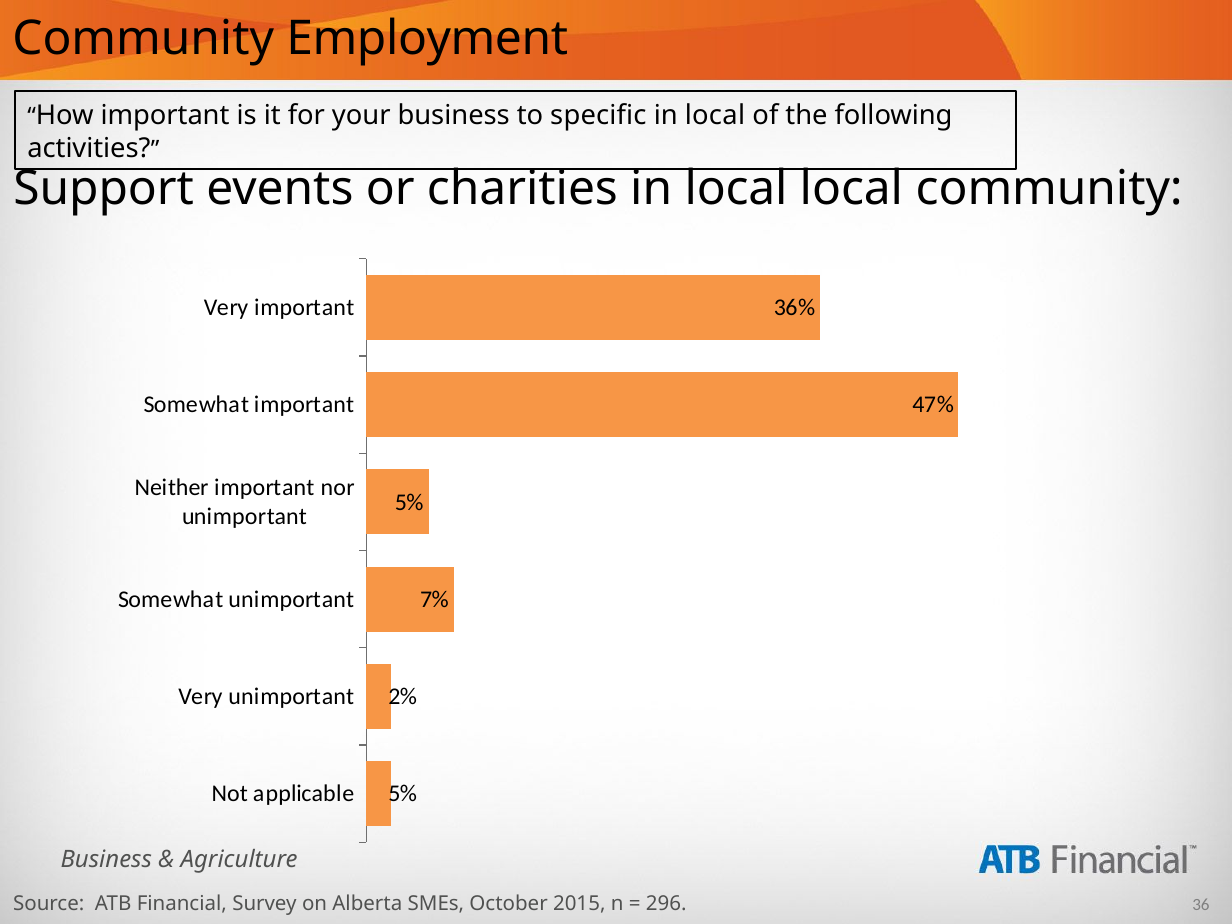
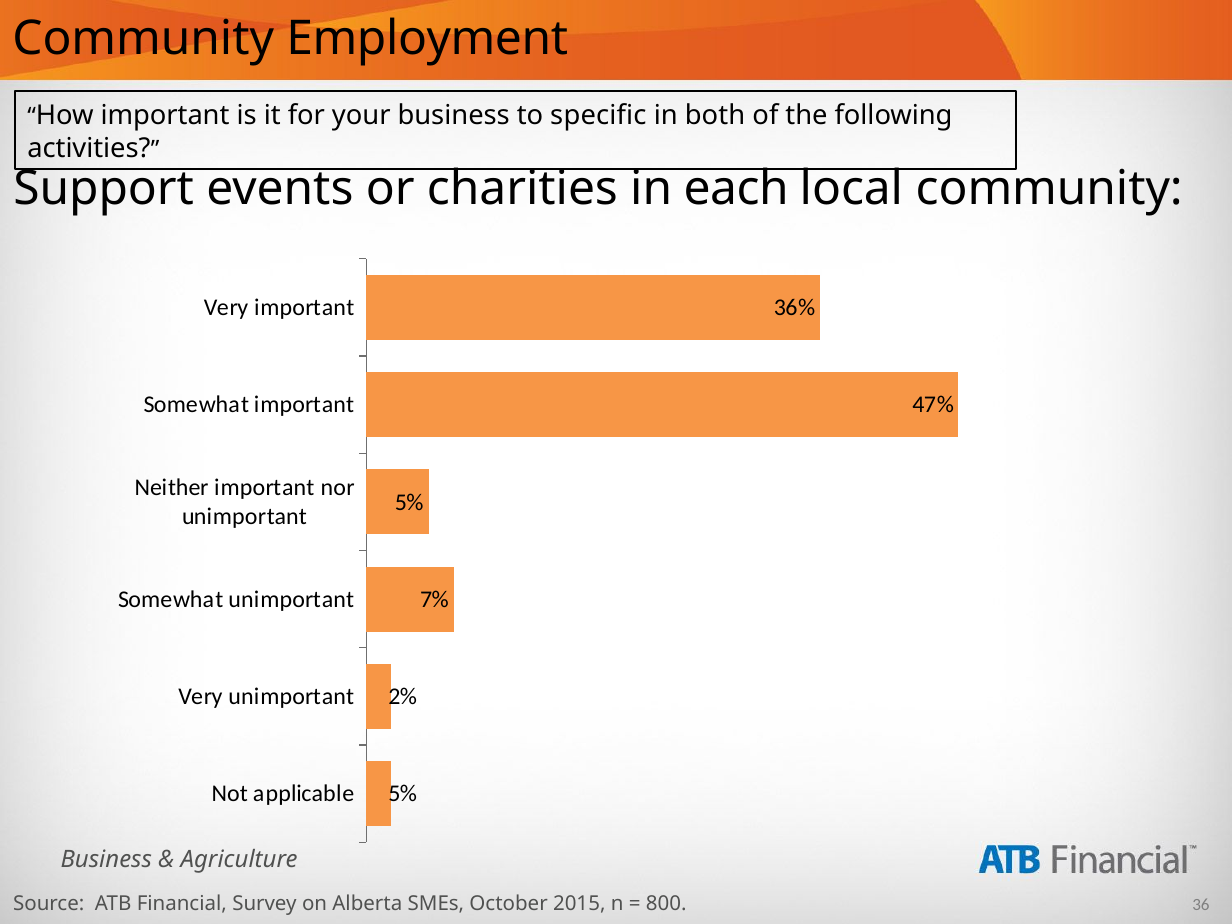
local: local -> both (715, 116)
charities in local: local -> each (736, 188)
296: 296 -> 800 (666, 903)
